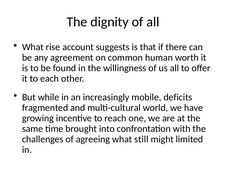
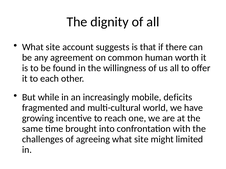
rise: rise -> site (53, 47)
agreeing what still: still -> site (141, 140)
